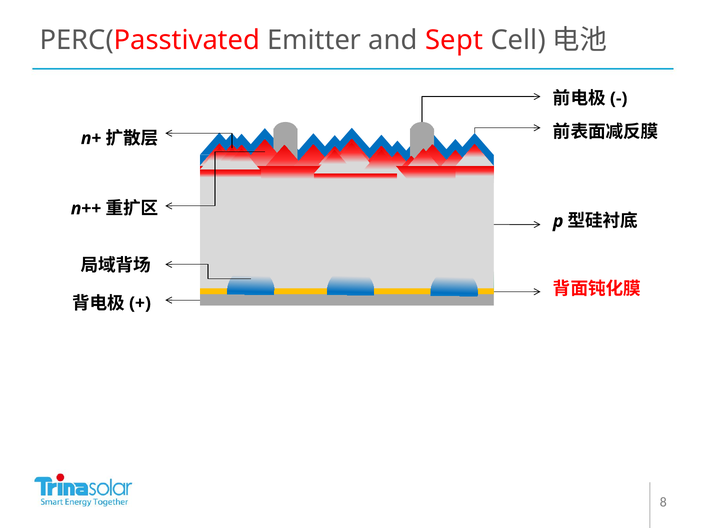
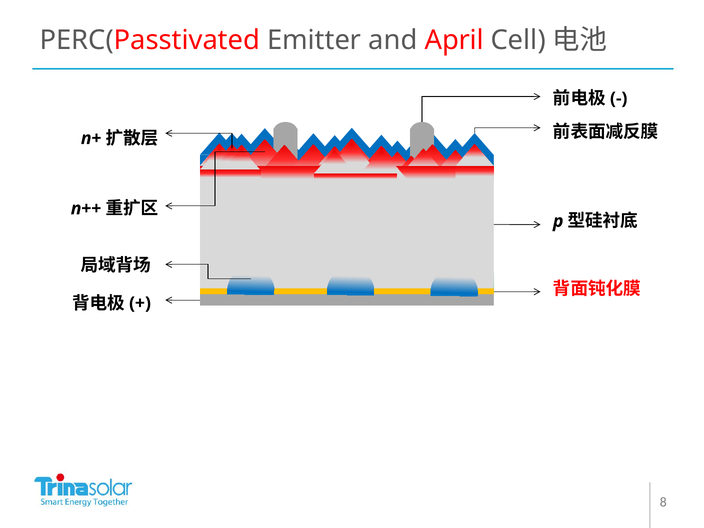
Sept: Sept -> April (454, 40)
